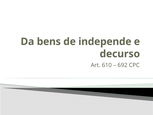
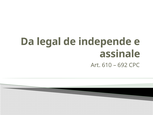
bens: bens -> legal (49, 42)
decurso: decurso -> assinale (120, 54)
